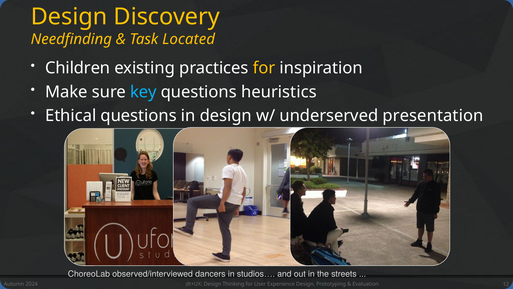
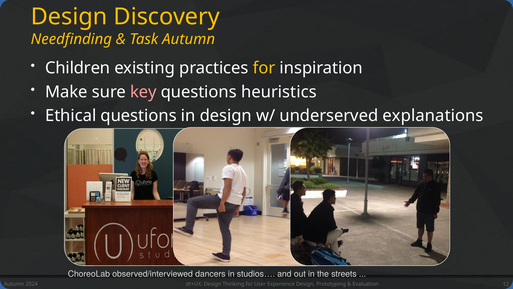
Task Located: Located -> Autumn (189, 39)
key colour: light blue -> pink (143, 92)
presentation: presentation -> explanations (433, 115)
